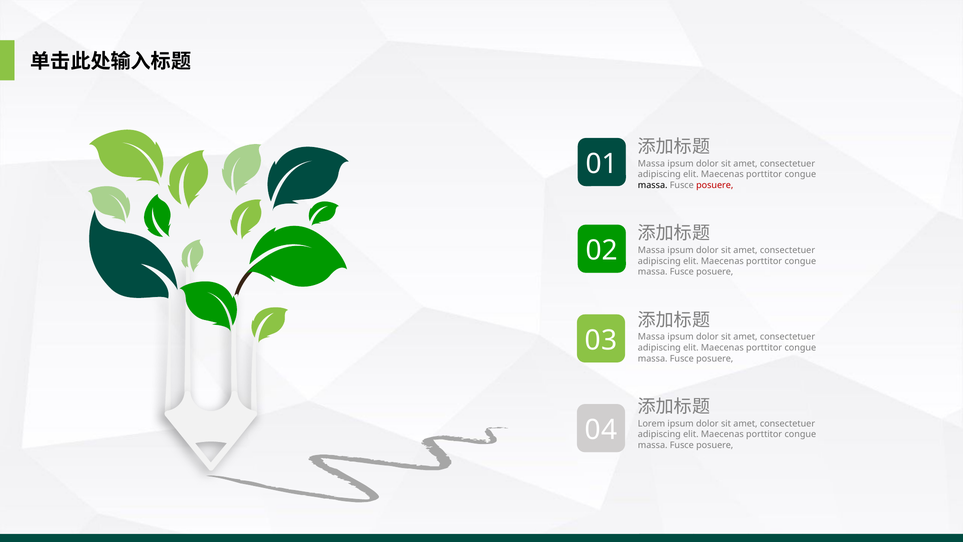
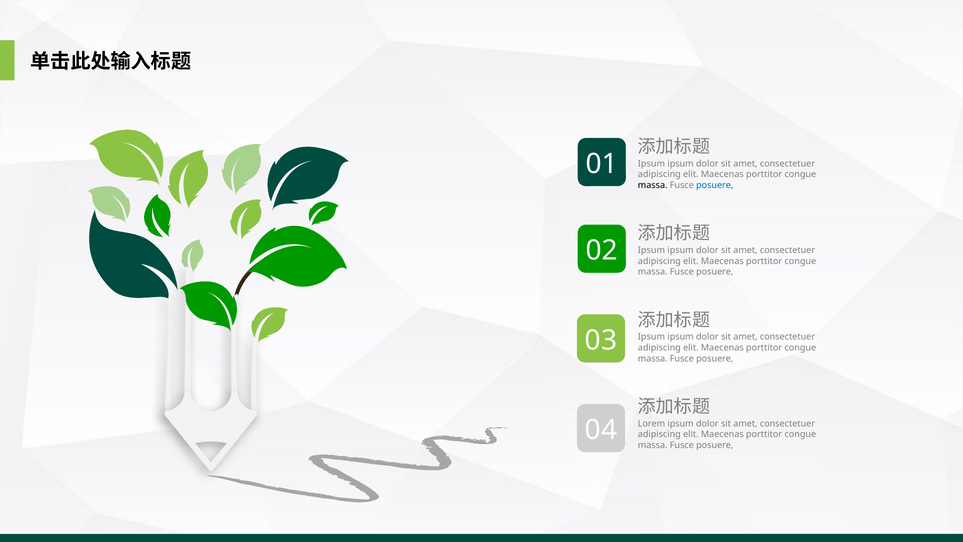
Massa: Massa -> Ipsum (651, 163)
posuere colour: red -> blue (715, 185)
Massa: Massa -> Ipsum (651, 250)
Massa: Massa -> Ipsum (651, 337)
